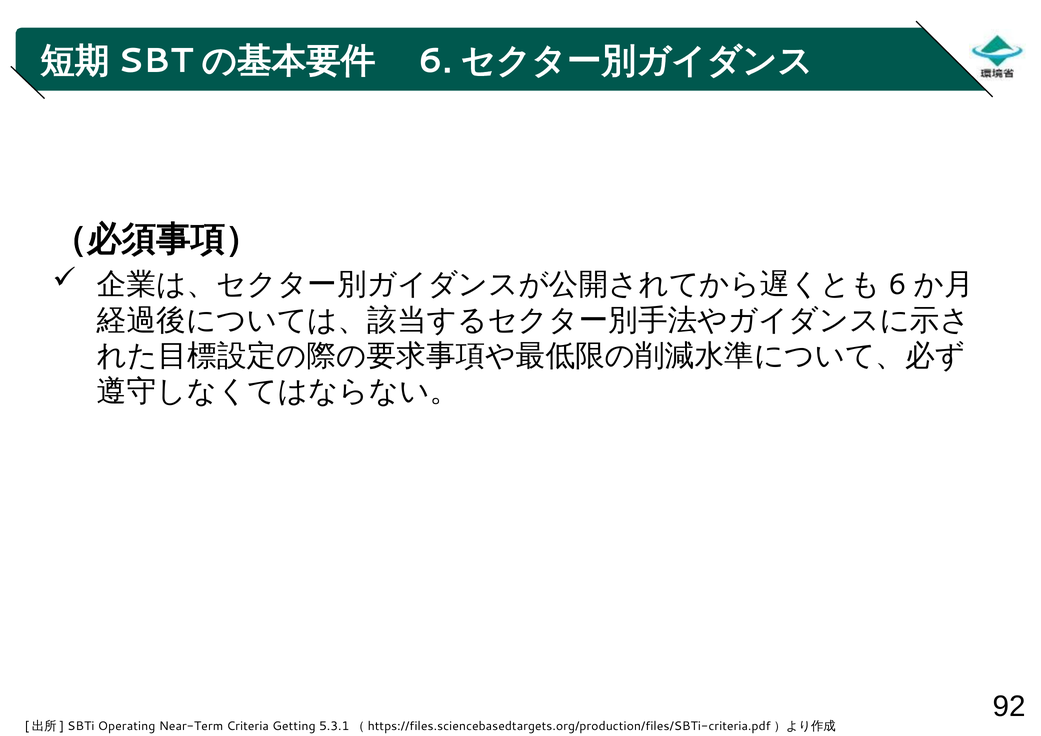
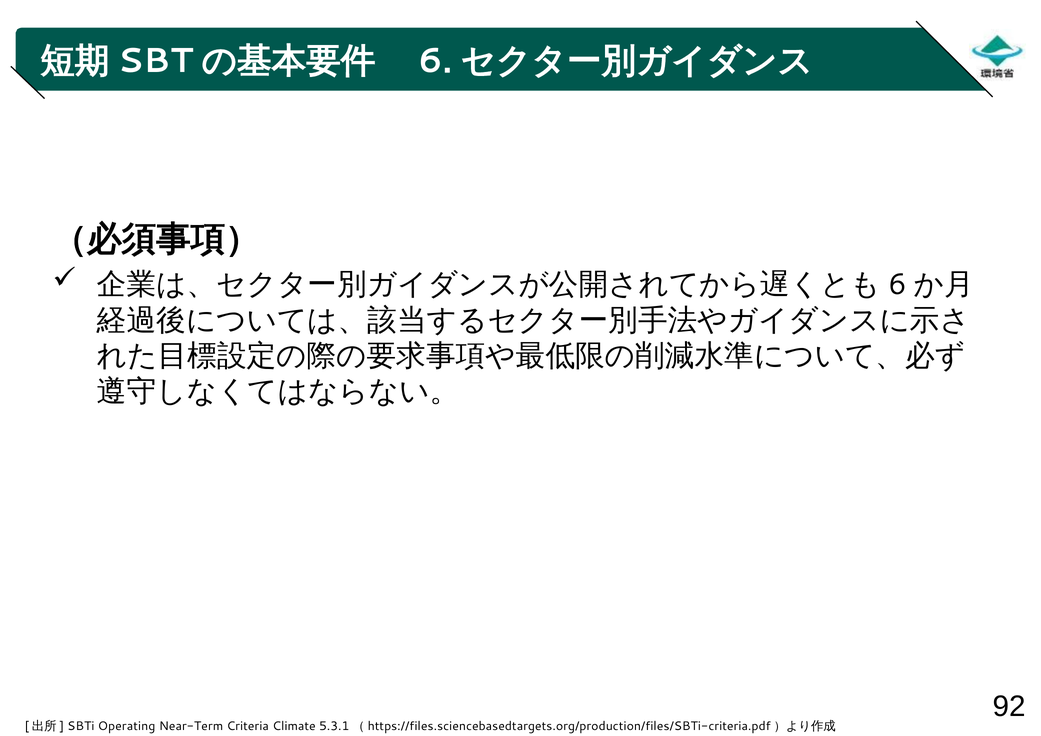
Getting: Getting -> Climate (294, 726)
